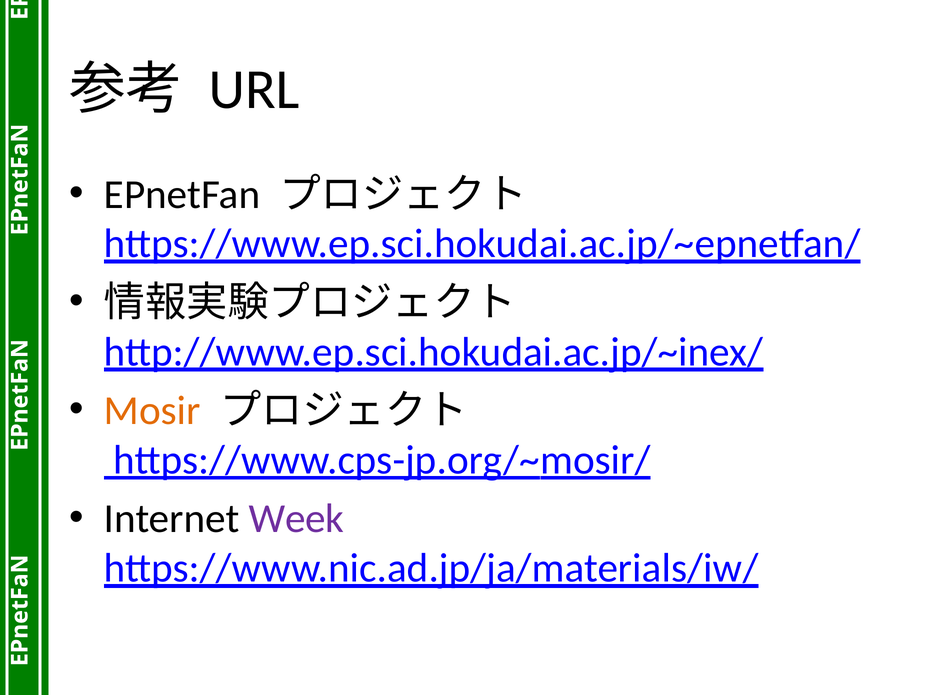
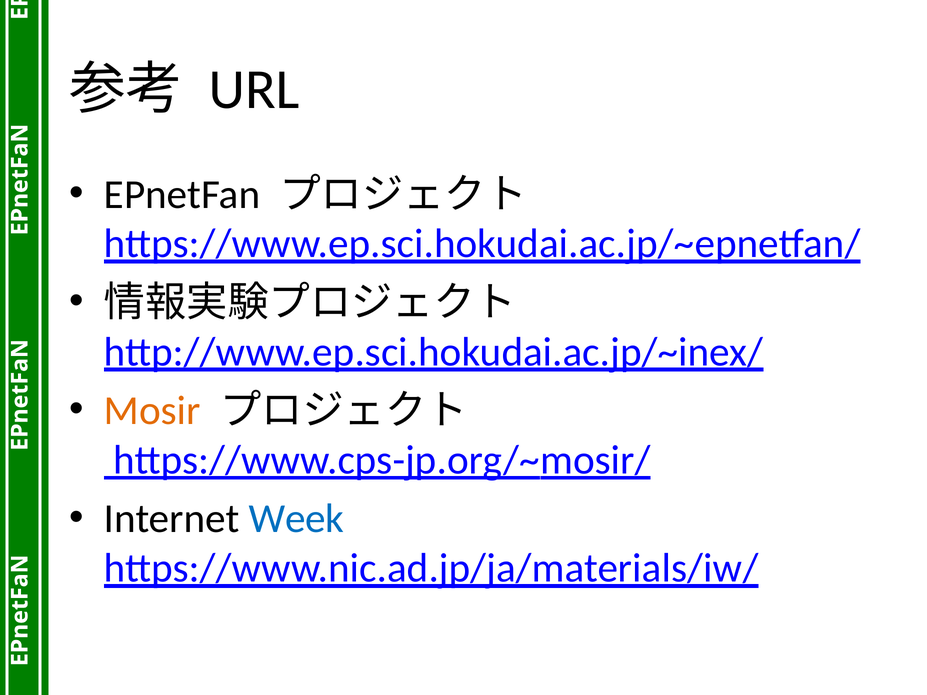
Week colour: purple -> blue (296, 519)
